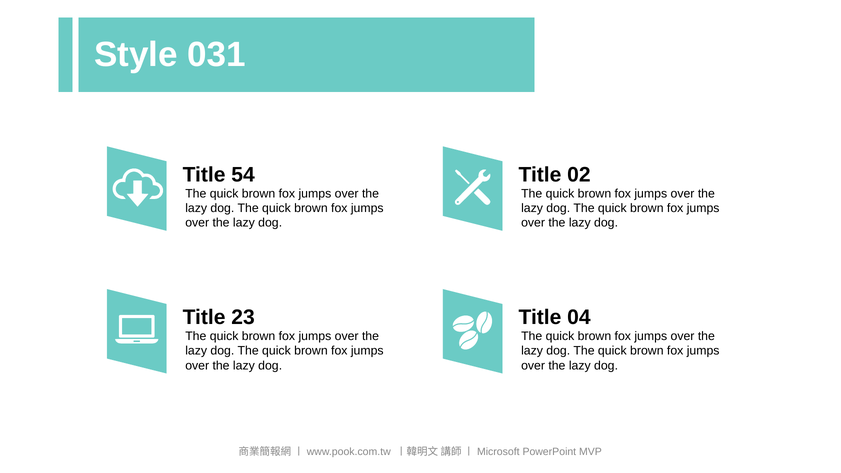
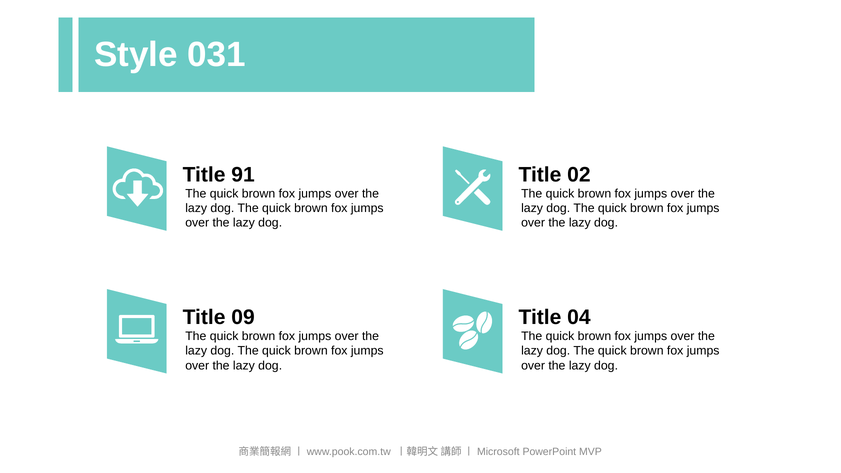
54: 54 -> 91 (243, 175)
23: 23 -> 09 (243, 317)
